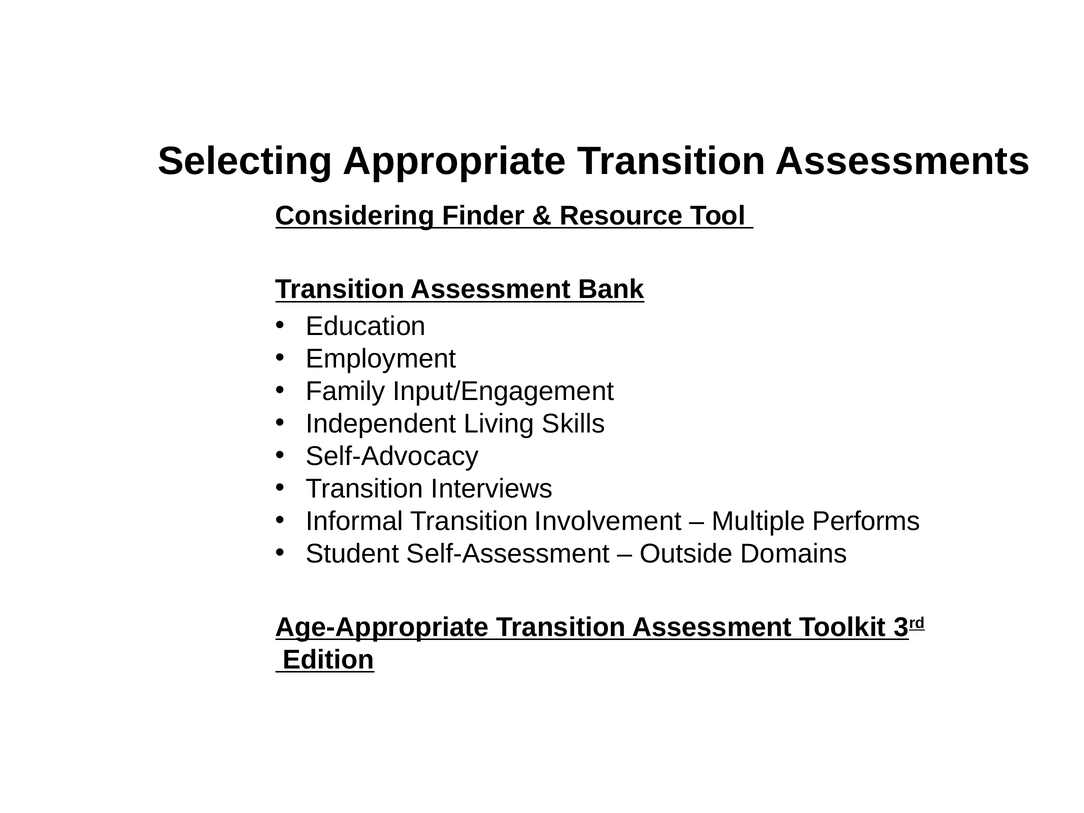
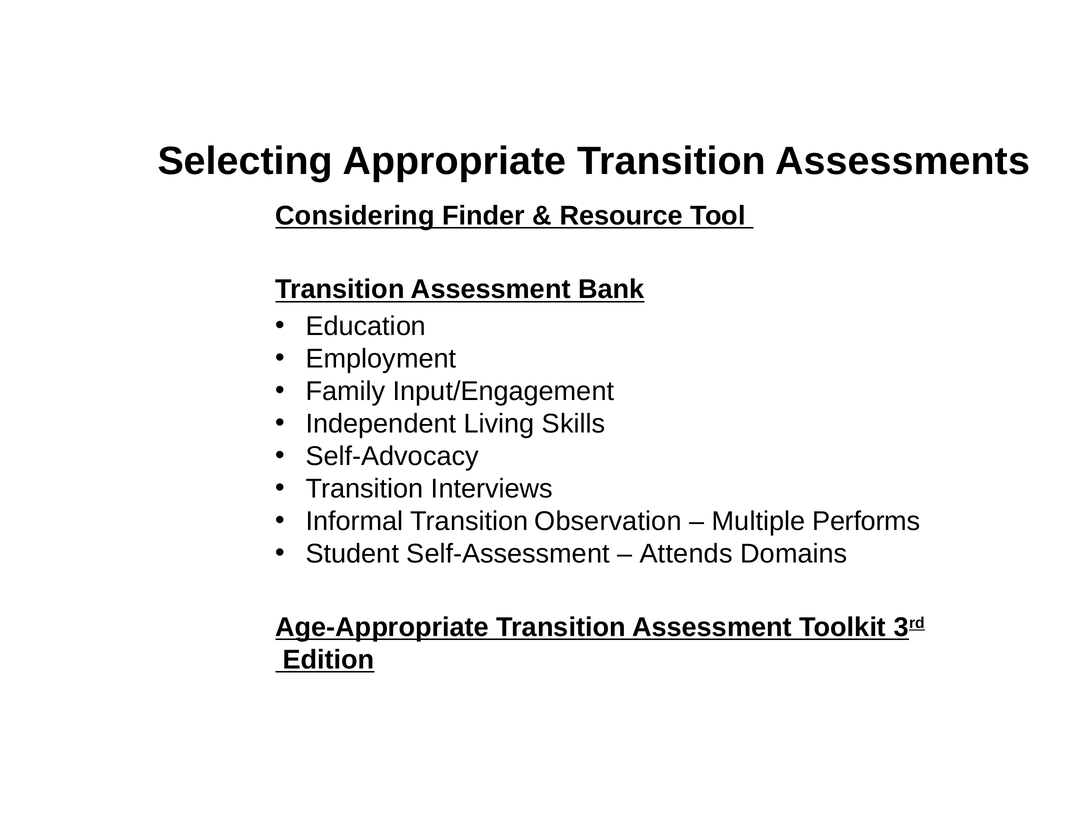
Involvement: Involvement -> Observation (608, 521)
Outside: Outside -> Attends (686, 554)
